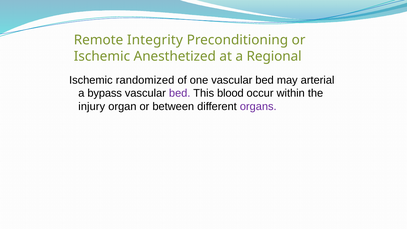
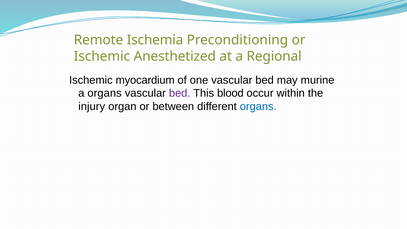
Integrity: Integrity -> Ischemia (155, 40)
randomized: randomized -> myocardium (145, 80)
arterial: arterial -> murine (318, 80)
a bypass: bypass -> organs (105, 93)
organs colour: purple -> blue (258, 107)
